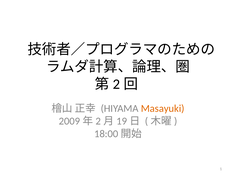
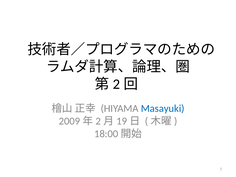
Masayuki colour: orange -> blue (163, 109)
